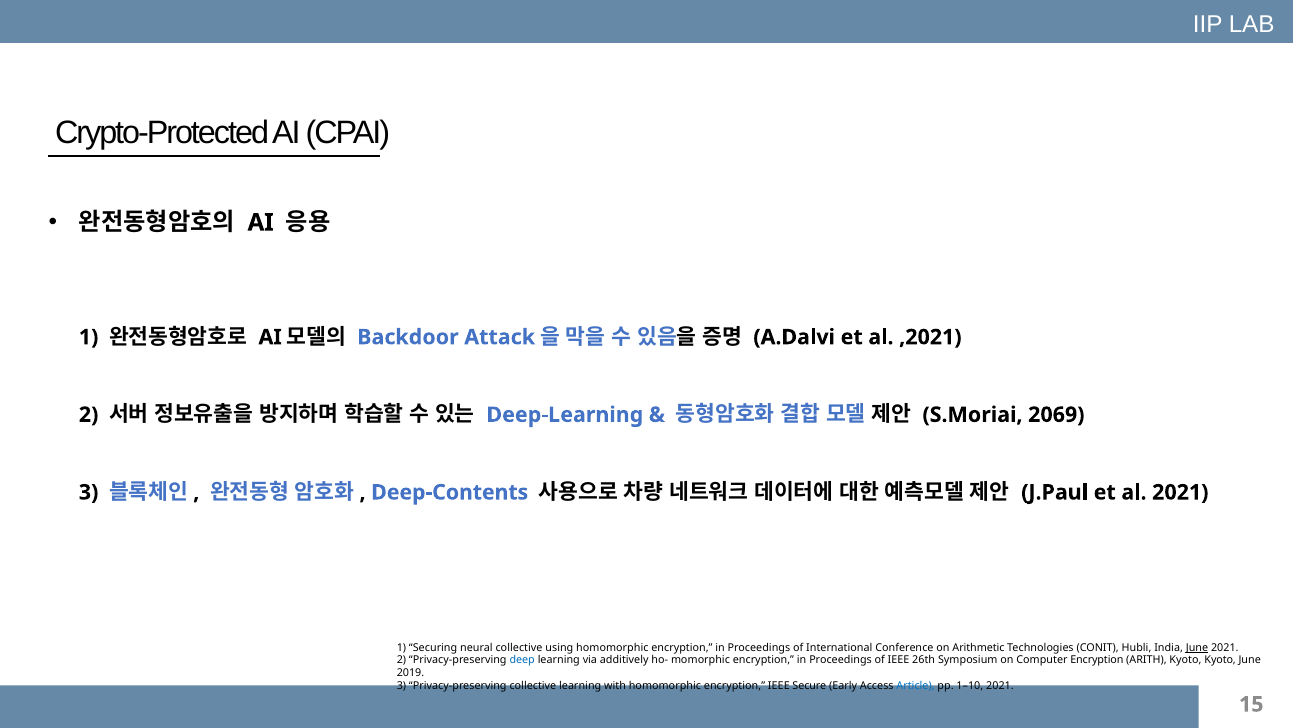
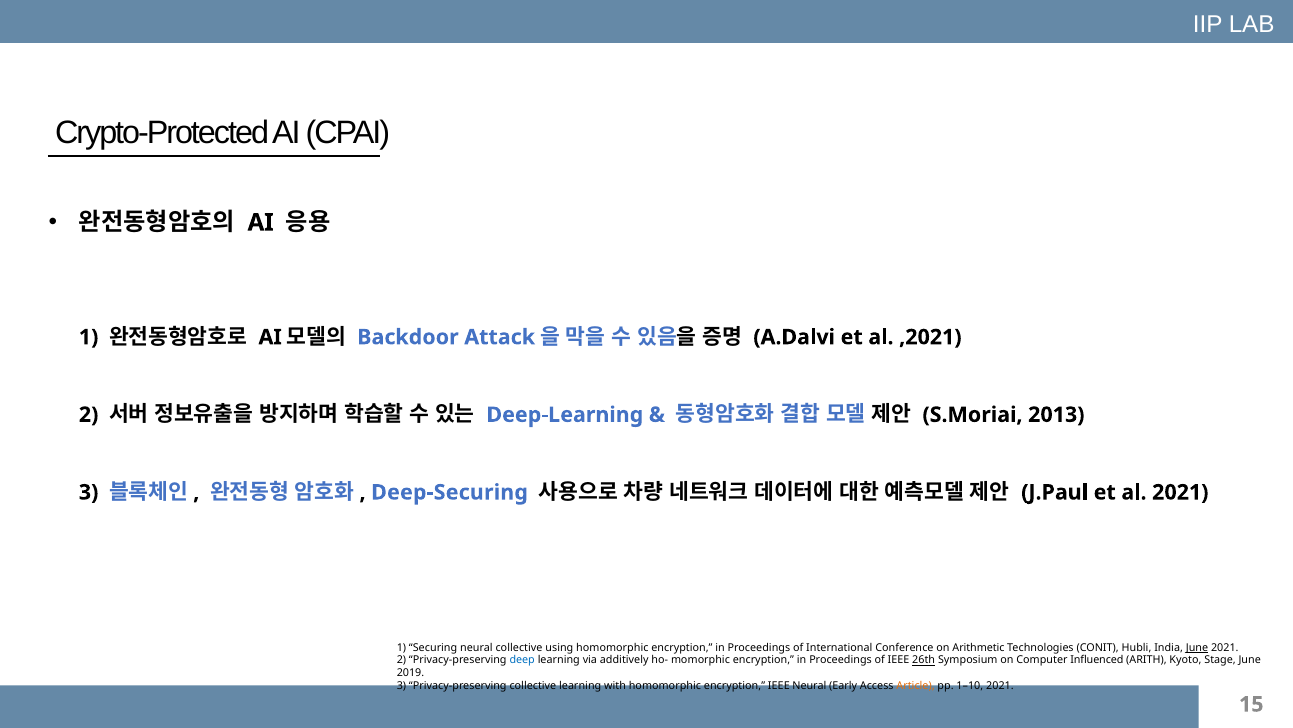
2069: 2069 -> 2013 (1056, 414)
Deep-Contents: Deep-Contents -> Deep-Securing (450, 492)
26th underline: none -> present (924, 660)
Computer Encryption: Encryption -> Influenced (1097, 660)
Kyoto Kyoto: Kyoto -> Stage (1220, 660)
IEEE Secure: Secure -> Neural (809, 686)
Article colour: blue -> orange (916, 686)
